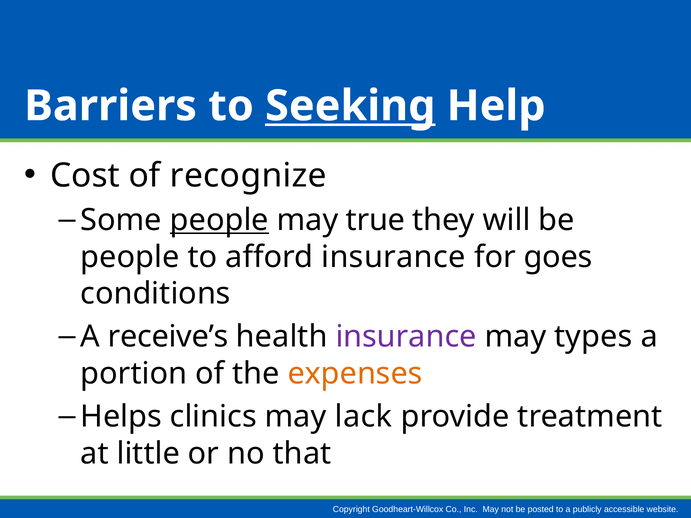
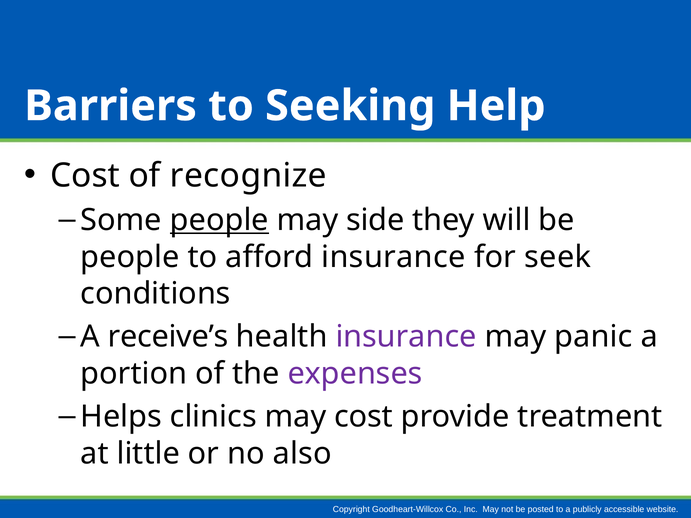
Seeking underline: present -> none (350, 106)
true: true -> side (375, 220)
goes: goes -> seek (558, 257)
types: types -> panic (593, 337)
expenses colour: orange -> purple (355, 374)
may lack: lack -> cost (364, 417)
that: that -> also (302, 454)
